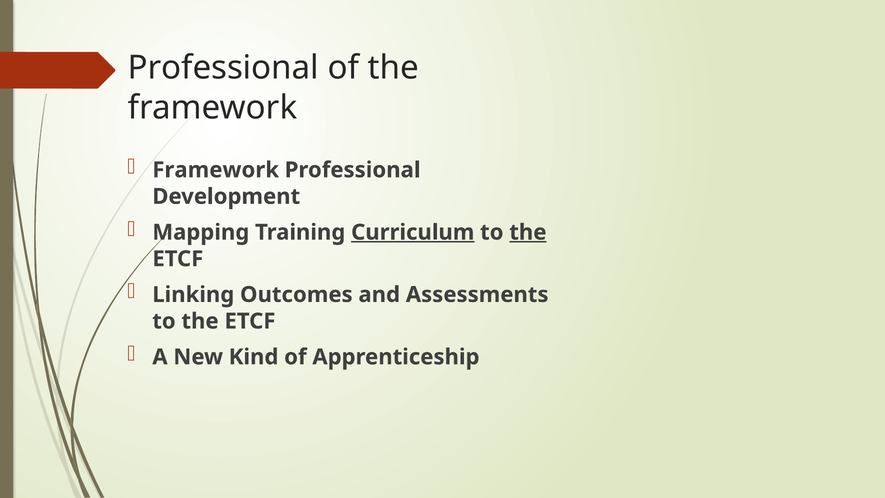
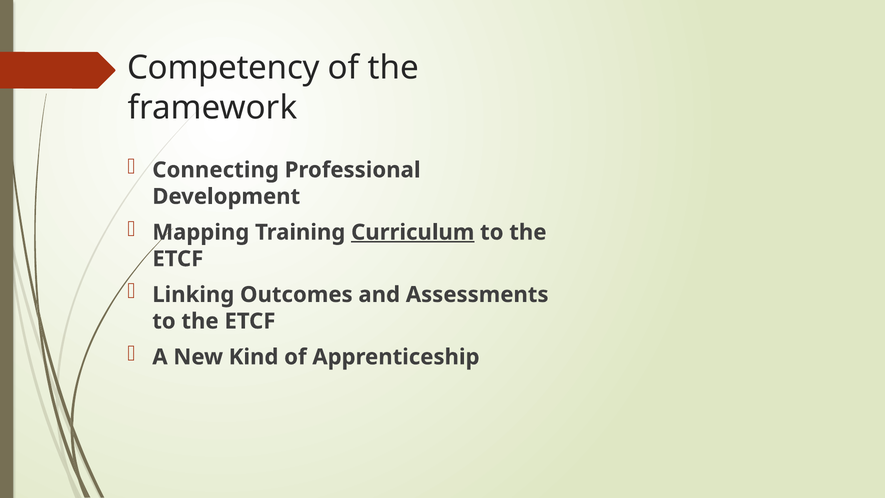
Professional: Professional -> Competency (223, 68)
Framework: Framework -> Connecting (216, 170)
the underline: present -> none (528, 232)
